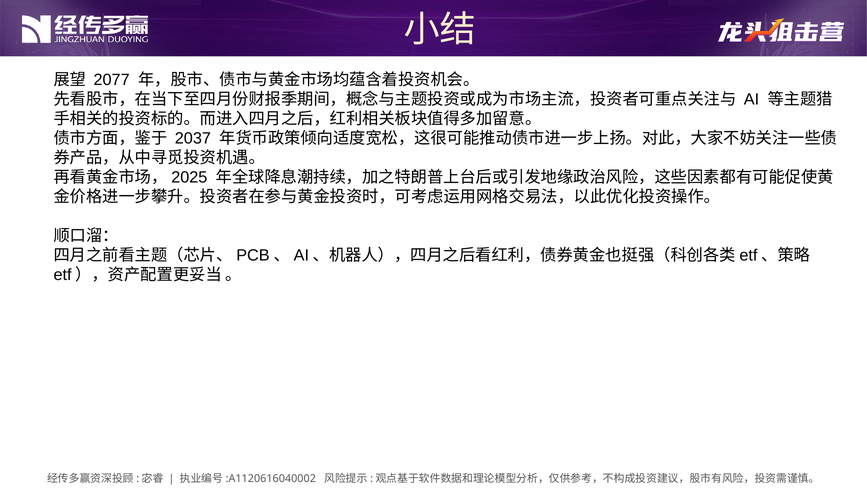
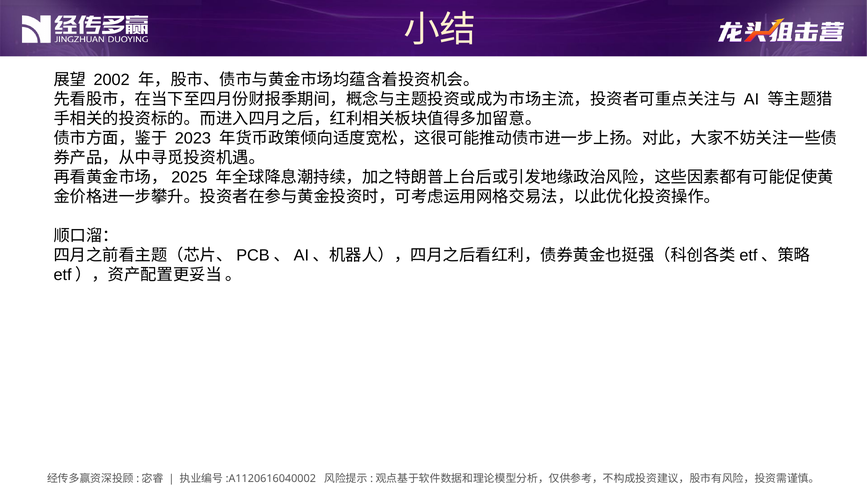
2077: 2077 -> 2002 (112, 80)
2037: 2037 -> 2023 (193, 138)
